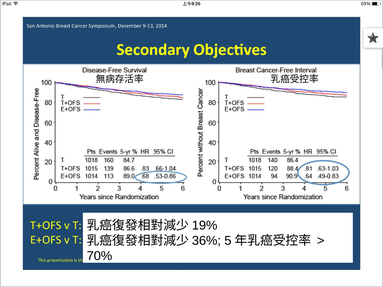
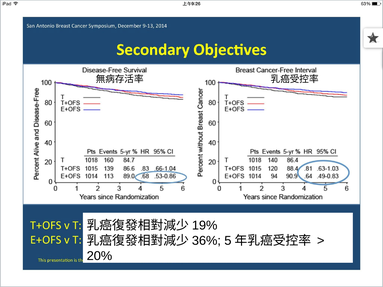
70%: 70% -> 20% (99, 256)
